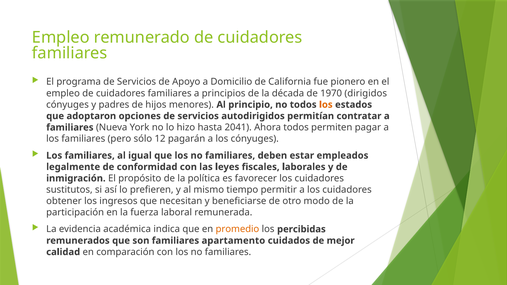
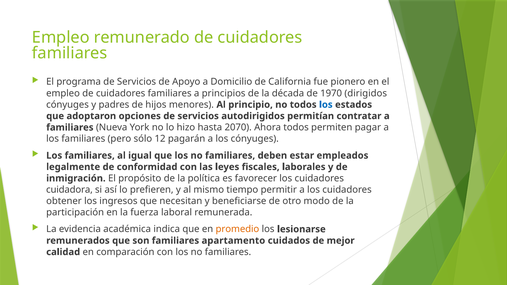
los colour: orange -> blue (326, 105)
2041: 2041 -> 2070 (238, 128)
sustitutos: sustitutos -> cuidadora (69, 190)
percibidas: percibidas -> lesionarse (301, 229)
